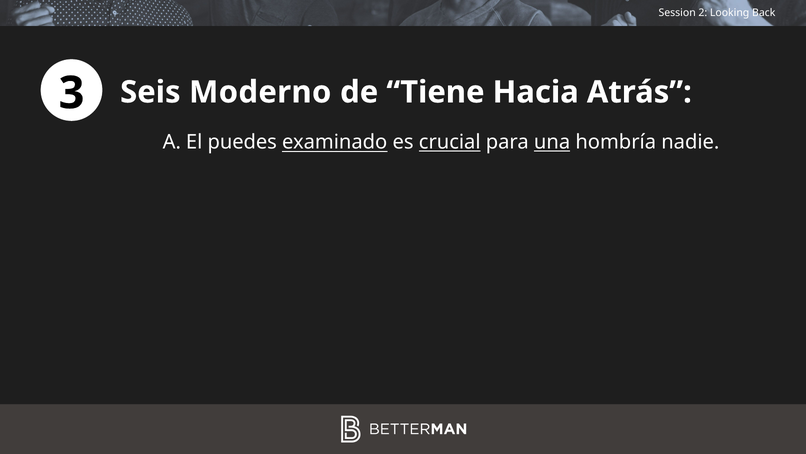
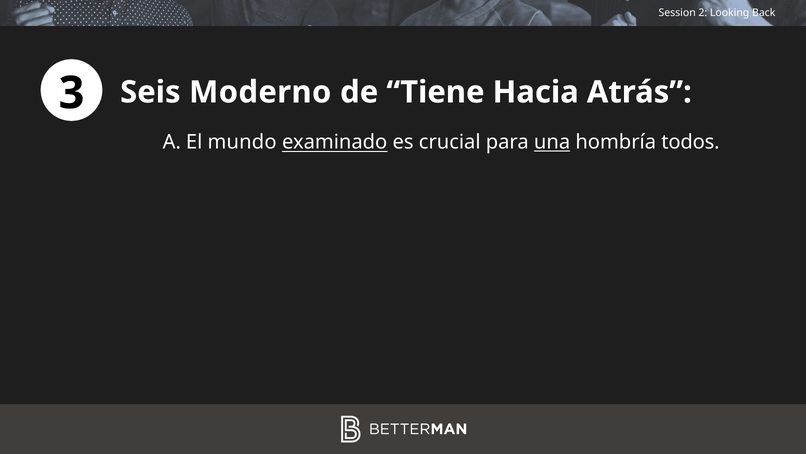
puedes: puedes -> mundo (242, 142)
crucial underline: present -> none (450, 142)
nadie: nadie -> todos (690, 142)
